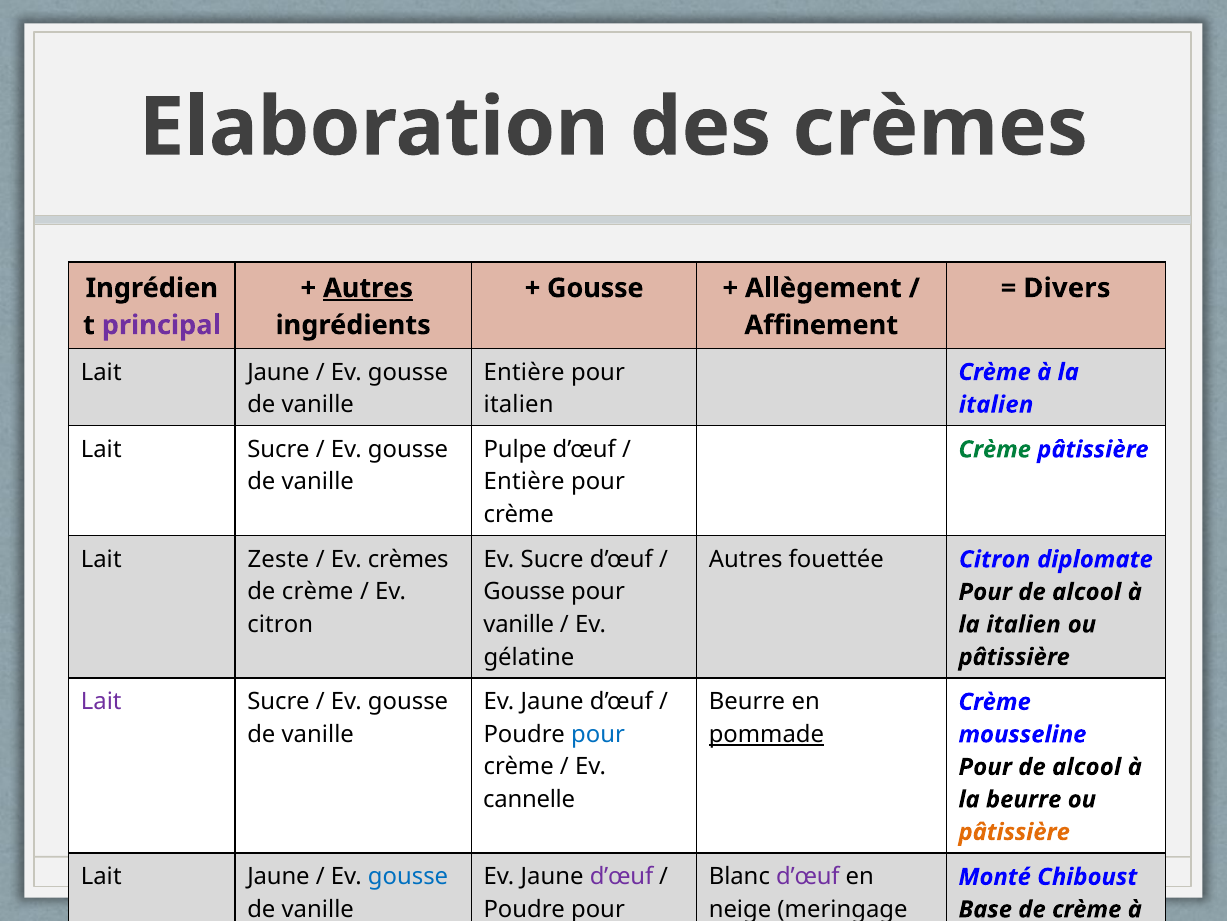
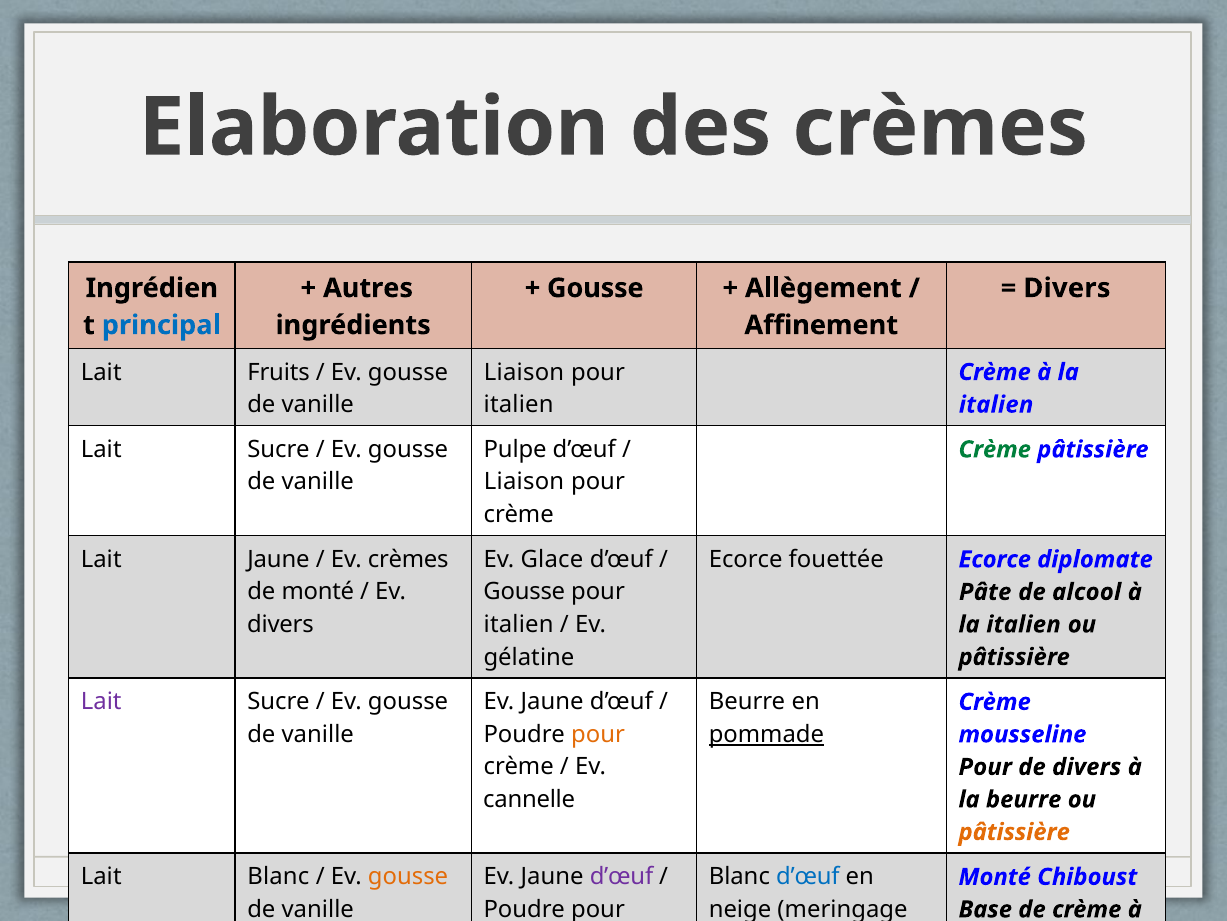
Autres underline: present -> none (368, 288)
principal colour: purple -> blue (161, 325)
Jaune: Jaune -> Fruits (279, 372)
Entière: Entière -> Liaison (524, 372)
Entière: Entière -> Liaison (524, 482)
Lait Zeste: Zeste -> Jaune (278, 559)
Ev Sucre: Sucre -> Glace (552, 559)
Autres: Autres -> Ecorce (746, 559)
fouettée Citron: Citron -> Ecorce (995, 559)
crème: crème -> monté (318, 592)
Pour: Pour -> Pâte (985, 592)
citron: citron -> divers (280, 624)
vanille: vanille -> italien (519, 624)
pour colour: blue -> orange (598, 734)
alcool: alcool -> divers (1087, 766)
Jaune: Jaune -> Blanc (278, 876)
gousse colour: blue -> orange (408, 876)
d’œuf colour: purple -> blue (808, 876)
